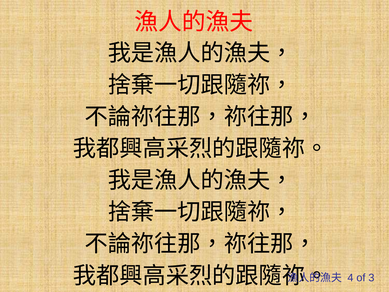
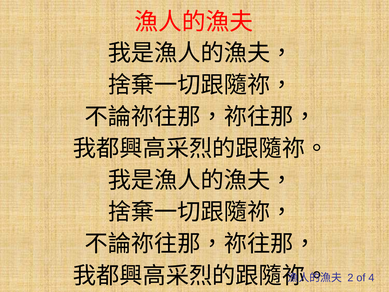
4: 4 -> 2 (350, 278)
3: 3 -> 4 (371, 278)
